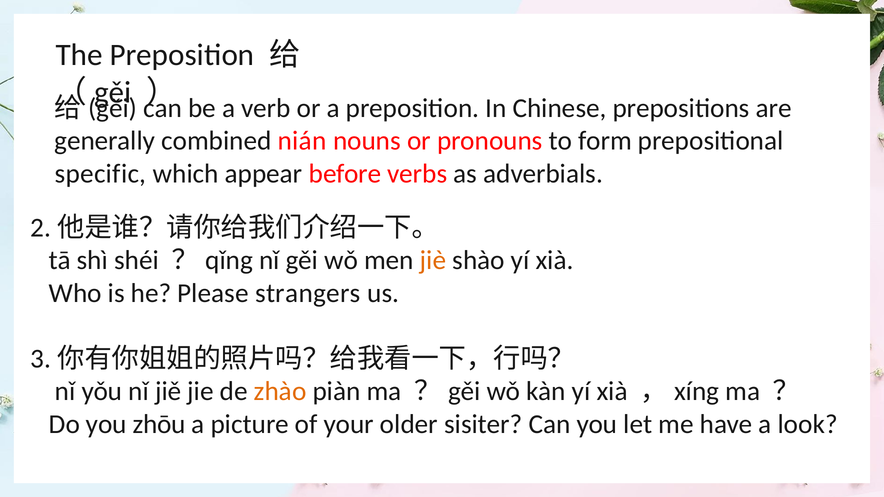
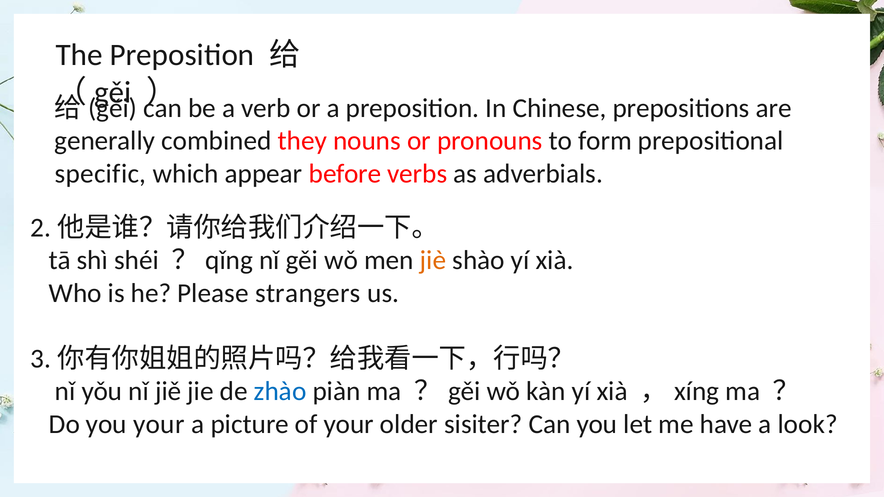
nián: nián -> they (302, 141)
zhào colour: orange -> blue (280, 392)
you zhōu: zhōu -> your (159, 424)
